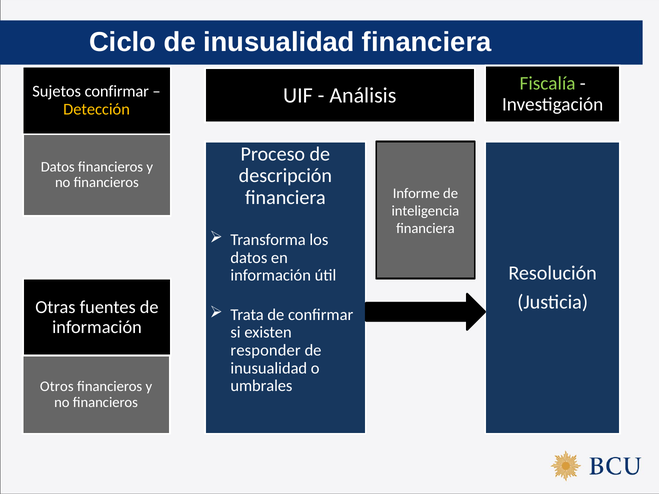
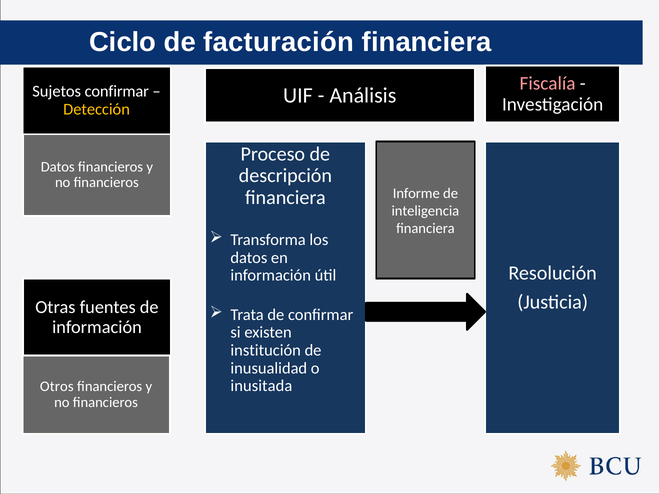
Ciclo de inusualidad: inusualidad -> facturación (279, 42)
Fiscalía colour: light green -> pink (548, 84)
responder: responder -> institución (266, 350)
umbrales: umbrales -> inusitada (261, 386)
